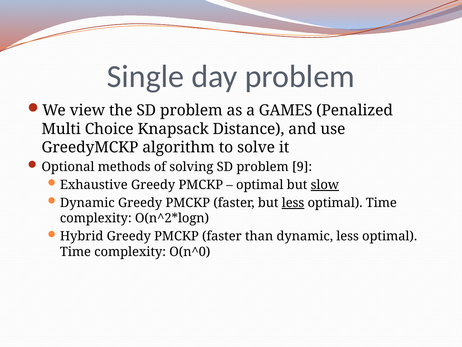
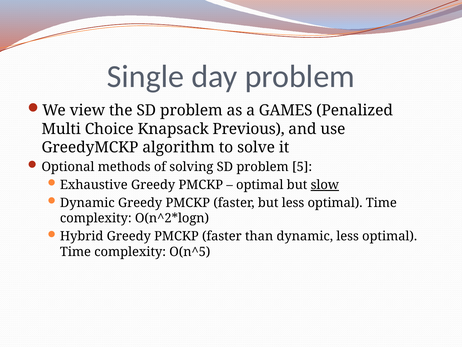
Distance: Distance -> Previous (249, 129)
9: 9 -> 5 (302, 167)
less underline: present -> none (293, 203)
O(n^0: O(n^0 -> O(n^5 (190, 251)
